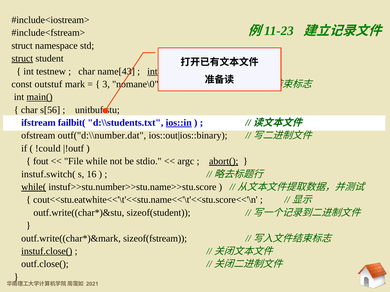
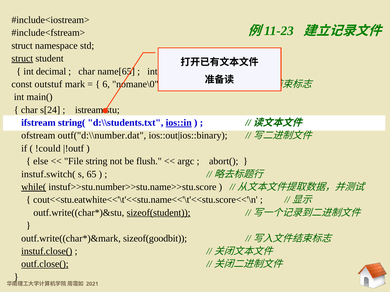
testnew: testnew -> decimal (51, 71)
name[43: name[43 -> name[65 (116, 71)
int underline: present -> none (152, 71)
3: 3 -> 6 (106, 84)
main( underline: present -> none (40, 97)
s[56: s[56 -> s[24 (50, 110)
unitbuf: unitbuf -> istream (89, 110)
failbit(: failbit( -> string( (72, 123)
fout: fout -> else (41, 162)
while: while -> string (97, 162)
stdio: stdio -> flush (149, 162)
abort( underline: present -> none (224, 162)
16: 16 -> 65 (92, 174)
sizeof(student underline: none -> present (159, 213)
sizeof(fstream: sizeof(fstream -> sizeof(goodbit (155, 239)
outf.close( underline: none -> present (45, 264)
